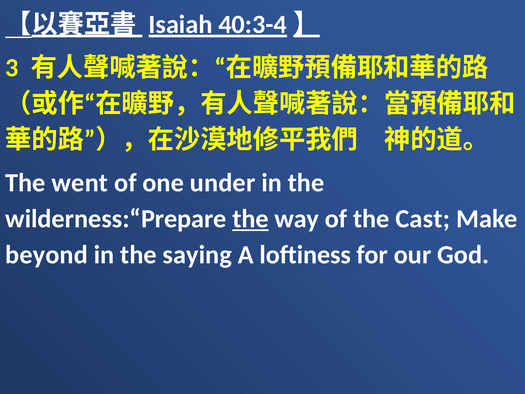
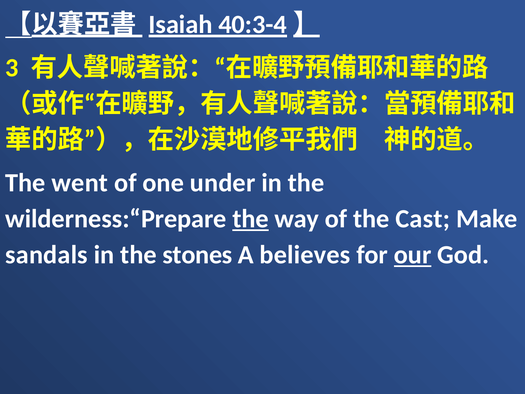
beyond: beyond -> sandals (47, 255)
saying: saying -> stones (197, 255)
loftiness: loftiness -> believes (305, 255)
our underline: none -> present (413, 255)
